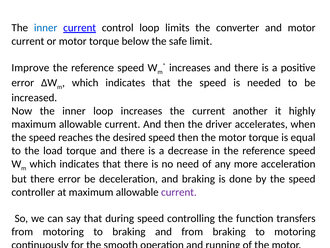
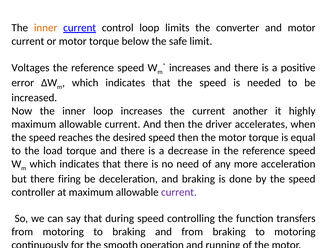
inner colour: blue -> orange (46, 28)
Improve: Improve -> Voltages (30, 68)
there error: error -> firing (69, 179)
